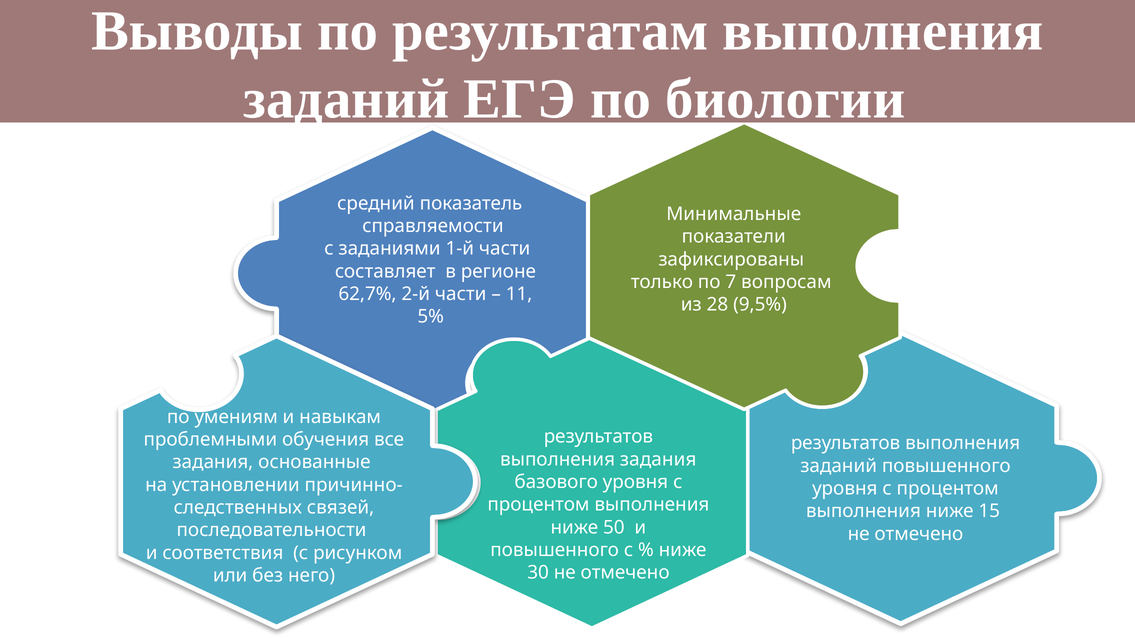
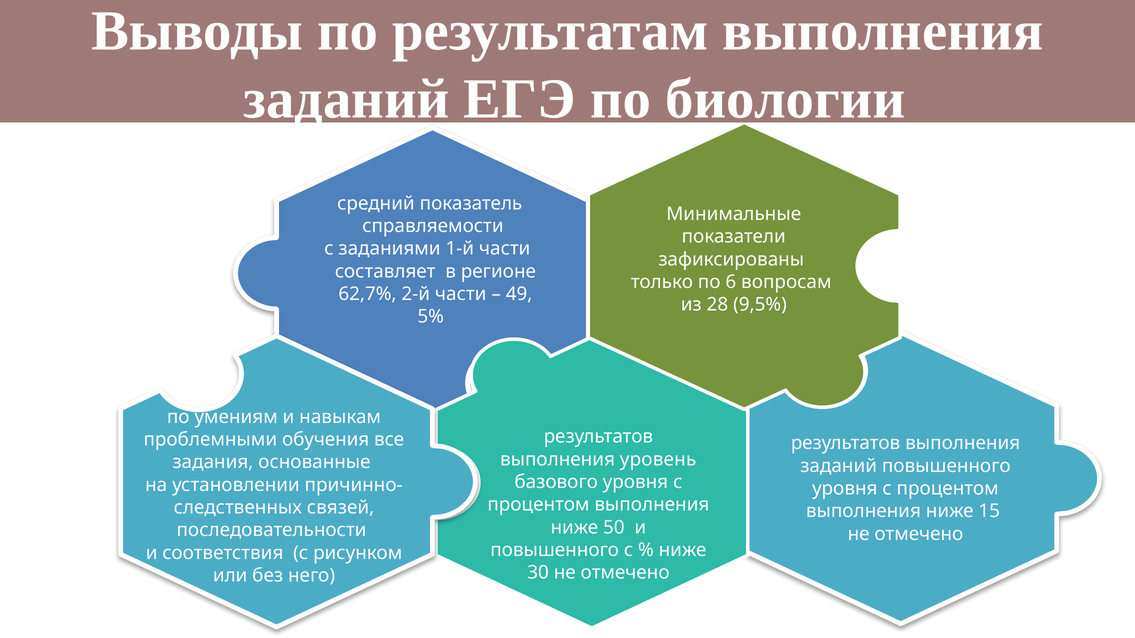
7: 7 -> 6 (731, 282)
11: 11 -> 49 (519, 294)
выполнения задания: задания -> уровень (658, 460)
